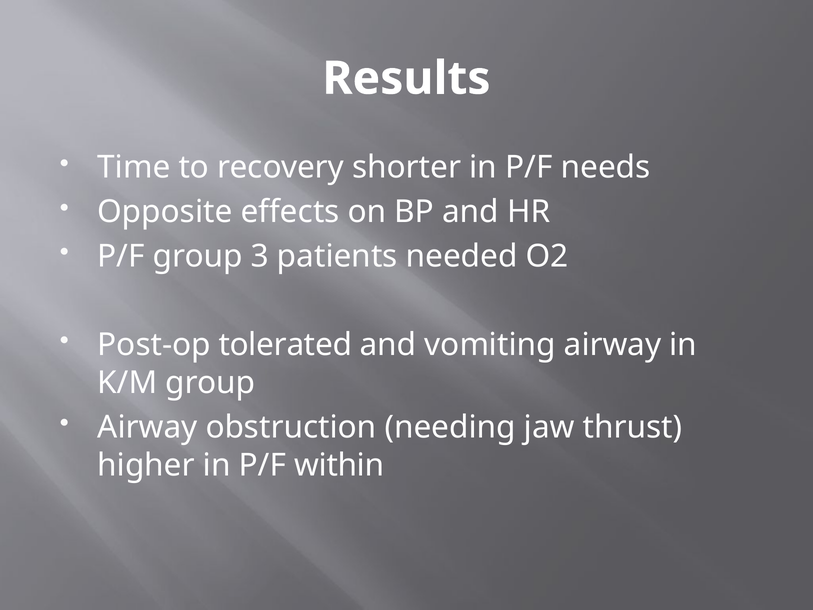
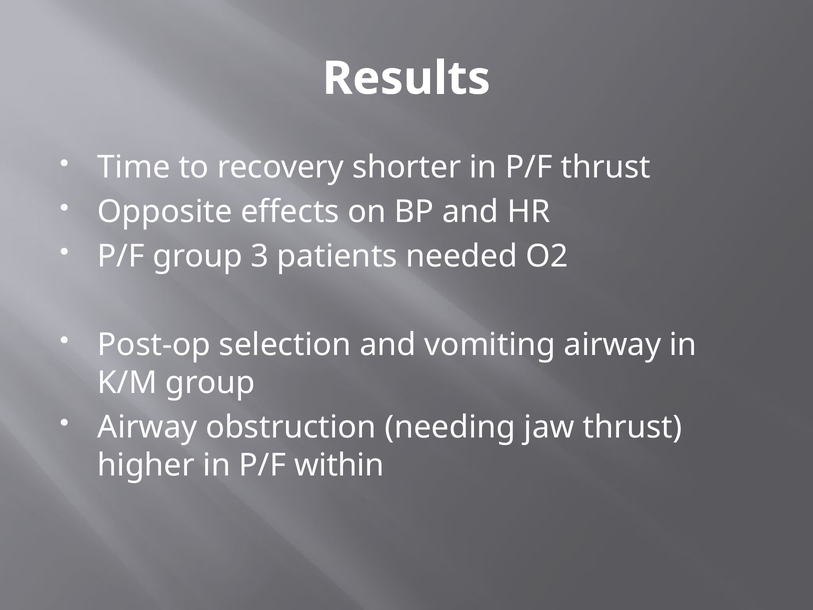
P/F needs: needs -> thrust (606, 167)
tolerated: tolerated -> selection (285, 345)
